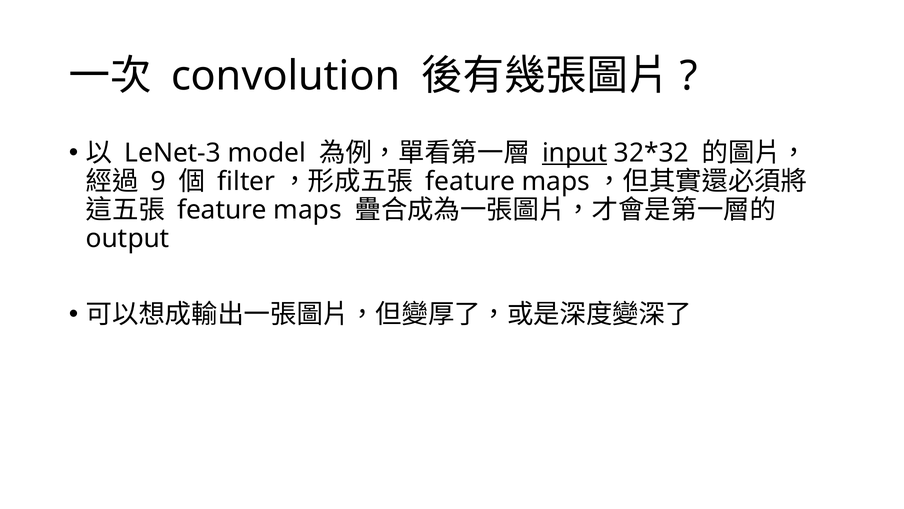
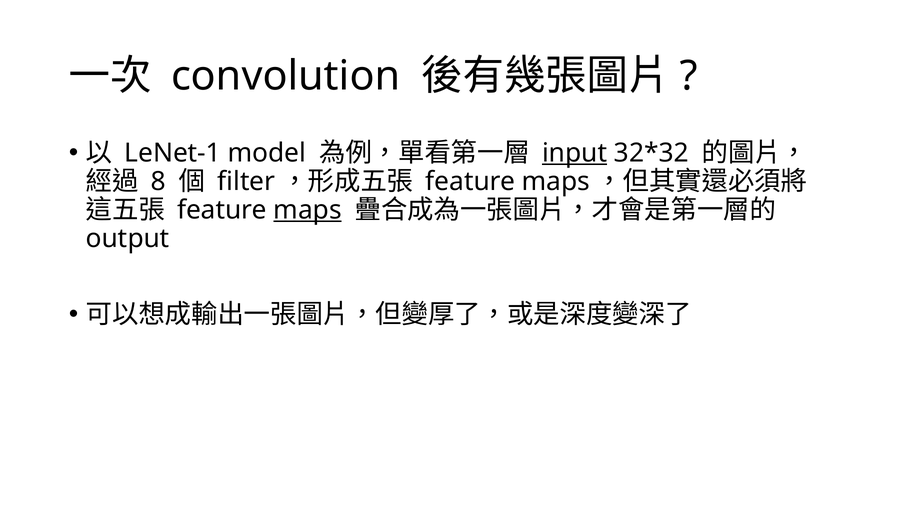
LeNet-3: LeNet-3 -> LeNet-1 (173, 153)
9: 9 -> 8 (158, 181)
maps underline: none -> present (308, 210)
